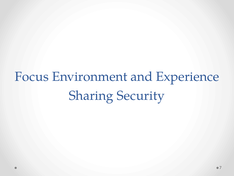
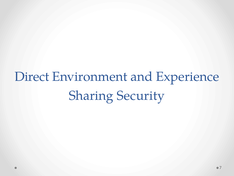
Focus: Focus -> Direct (32, 76)
